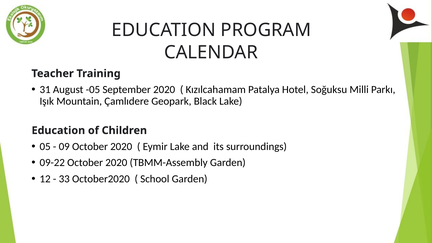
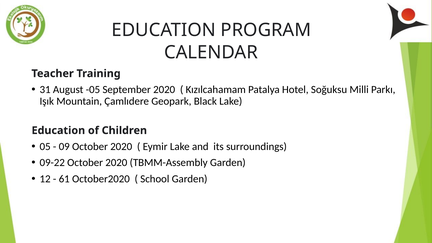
33: 33 -> 61 (64, 179)
